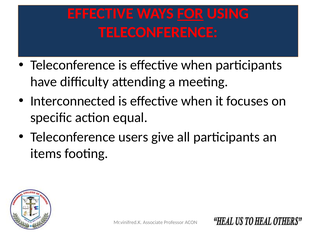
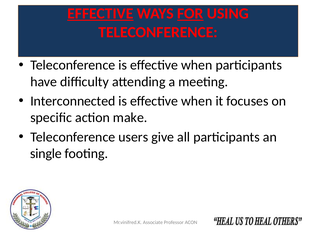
EFFECTIVE underline: none -> present (100, 14)
equal: equal -> make (130, 118)
items: items -> single (46, 154)
